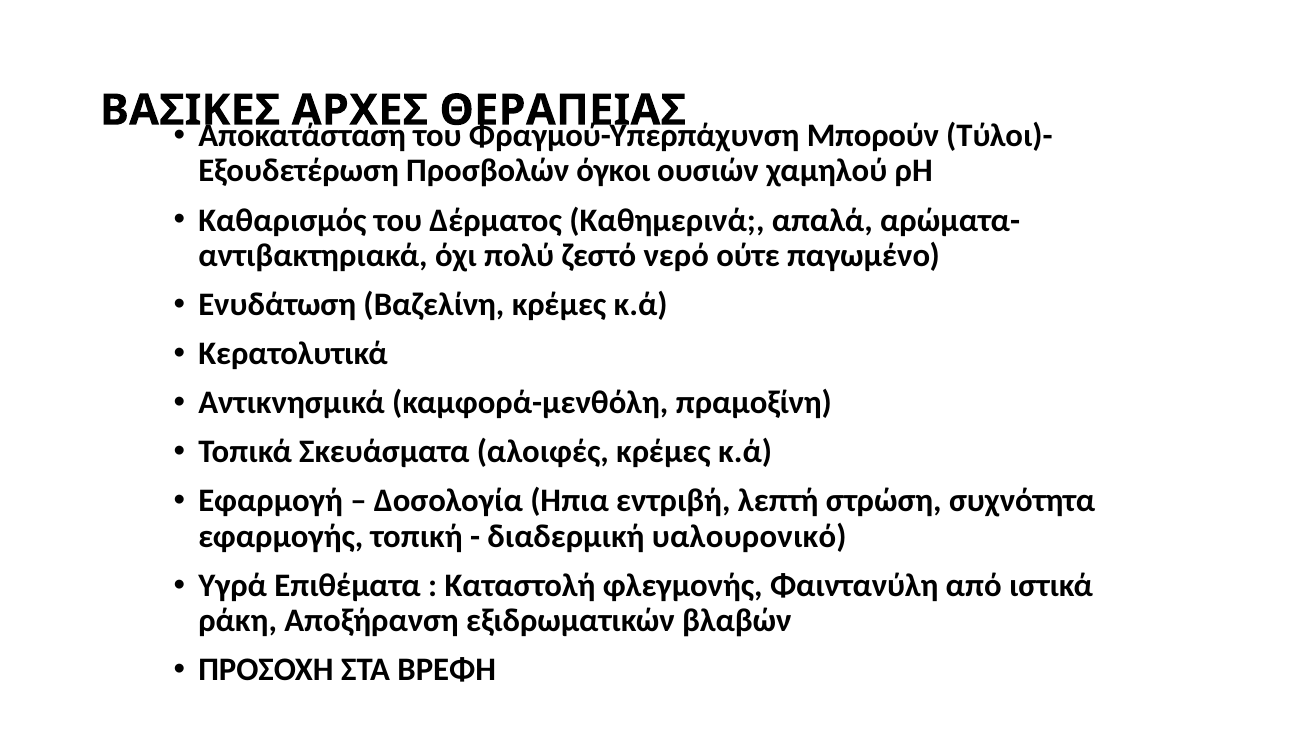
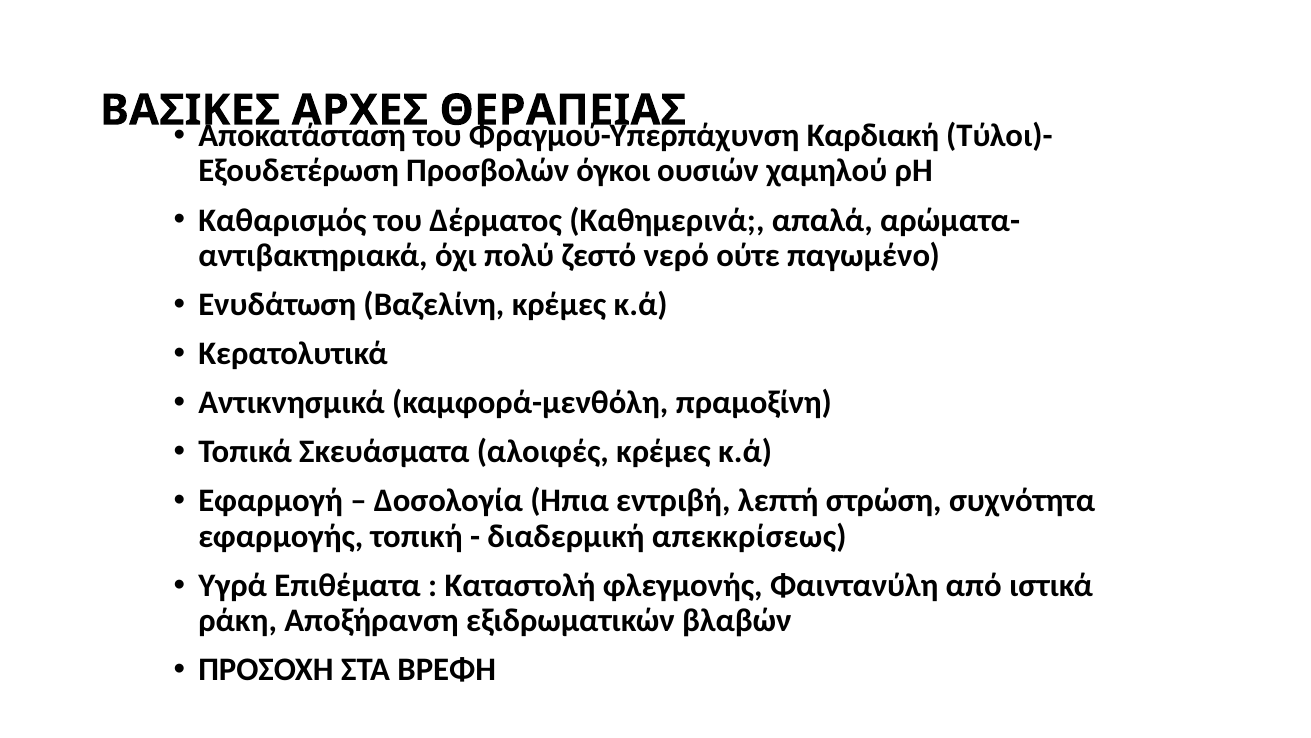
Μπορούν: Μπορούν -> Καρδιακή (873, 136)
υαλουρονικό: υαλουρονικό -> απεκκρίσεως (749, 536)
